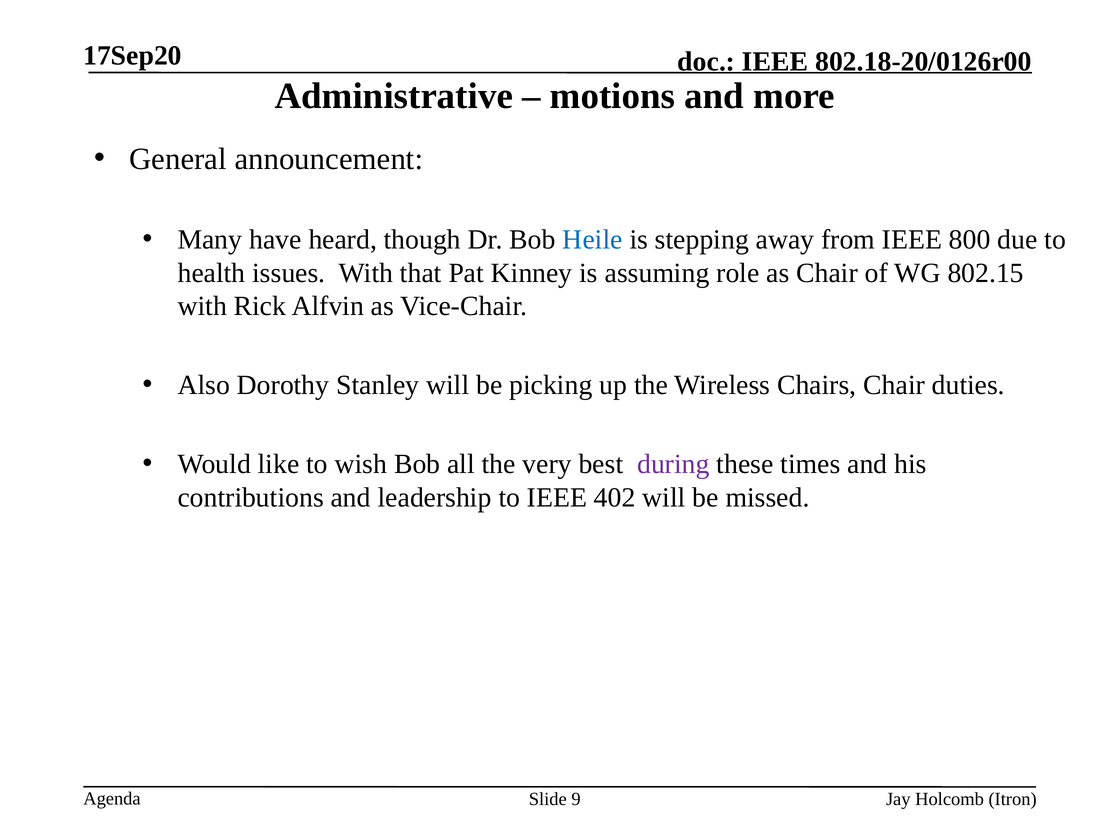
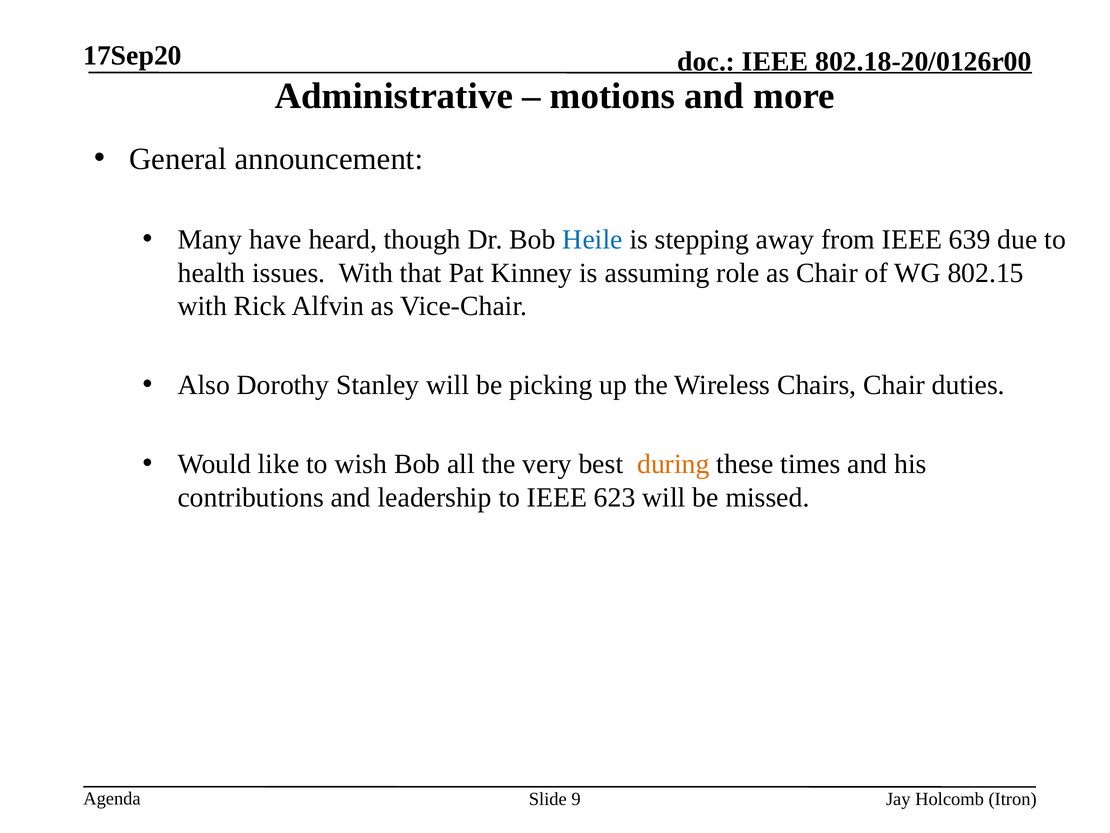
800: 800 -> 639 (970, 239)
during colour: purple -> orange (673, 464)
402: 402 -> 623 (615, 497)
